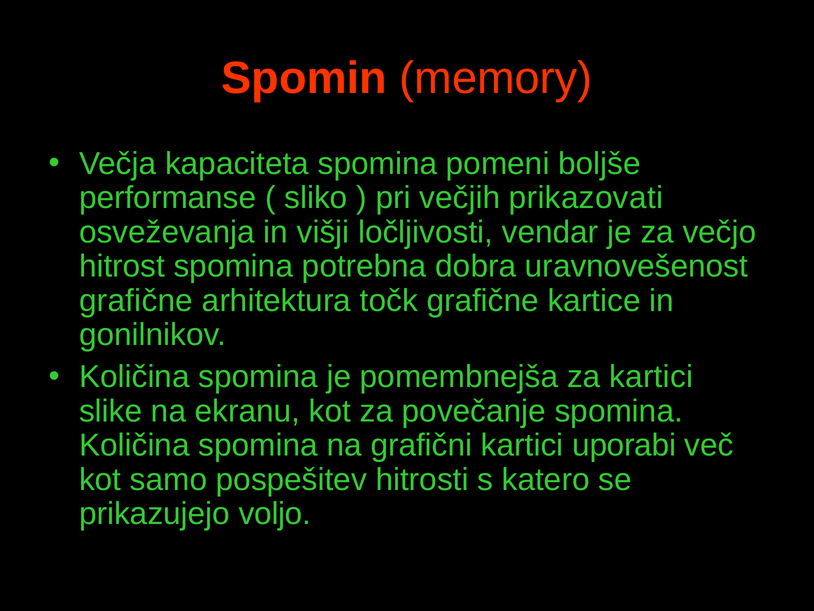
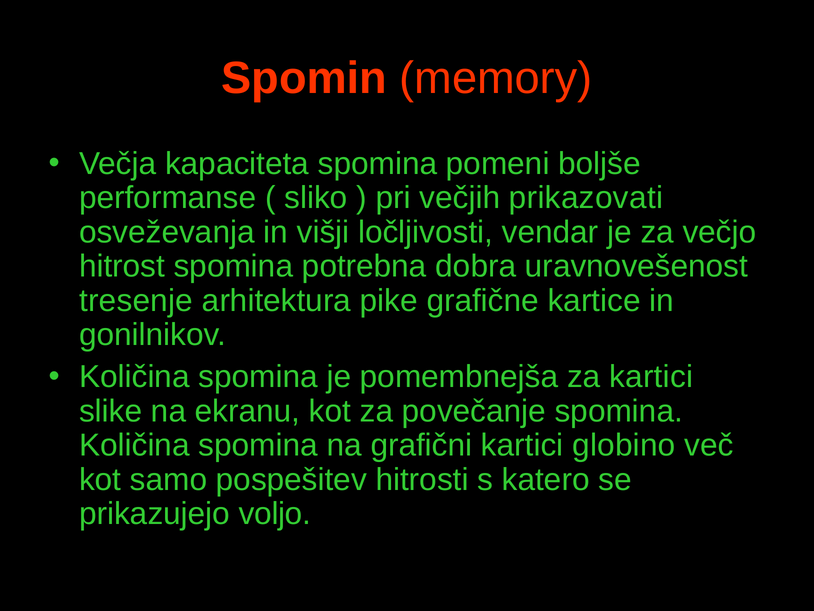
grafične: grafične -> tresenje (136, 300)
točk: točk -> pike (389, 300)
uporabi: uporabi -> globino (624, 445)
